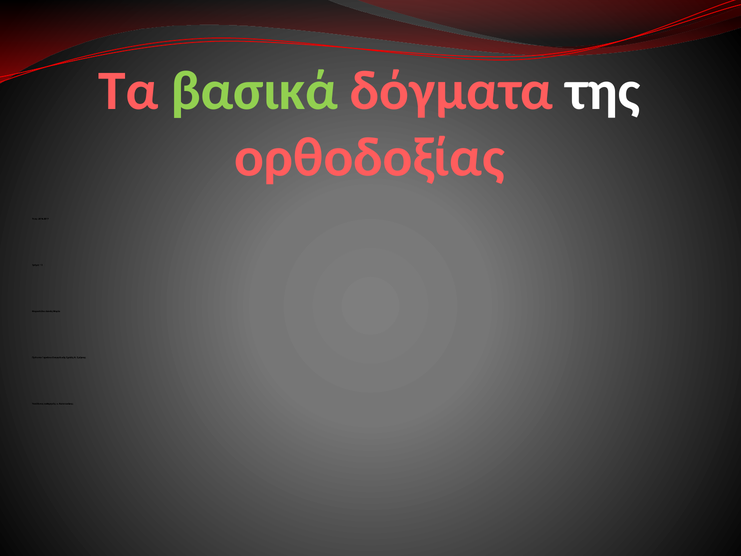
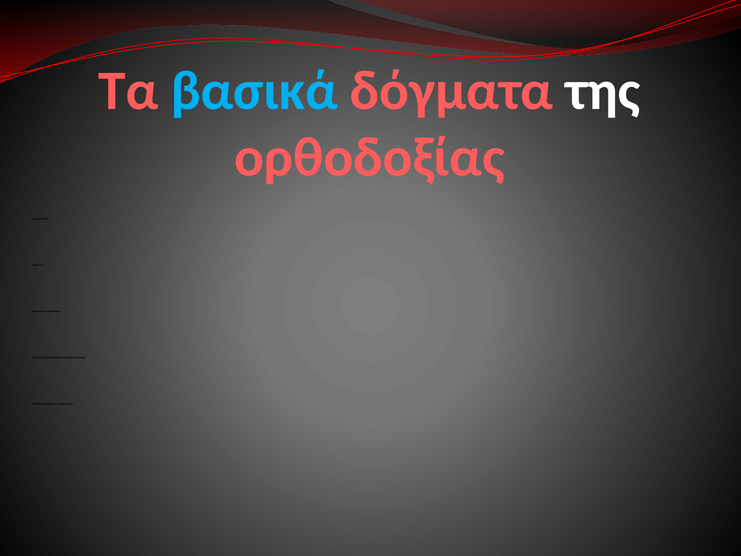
βασικά colour: light green -> light blue (254, 91)
